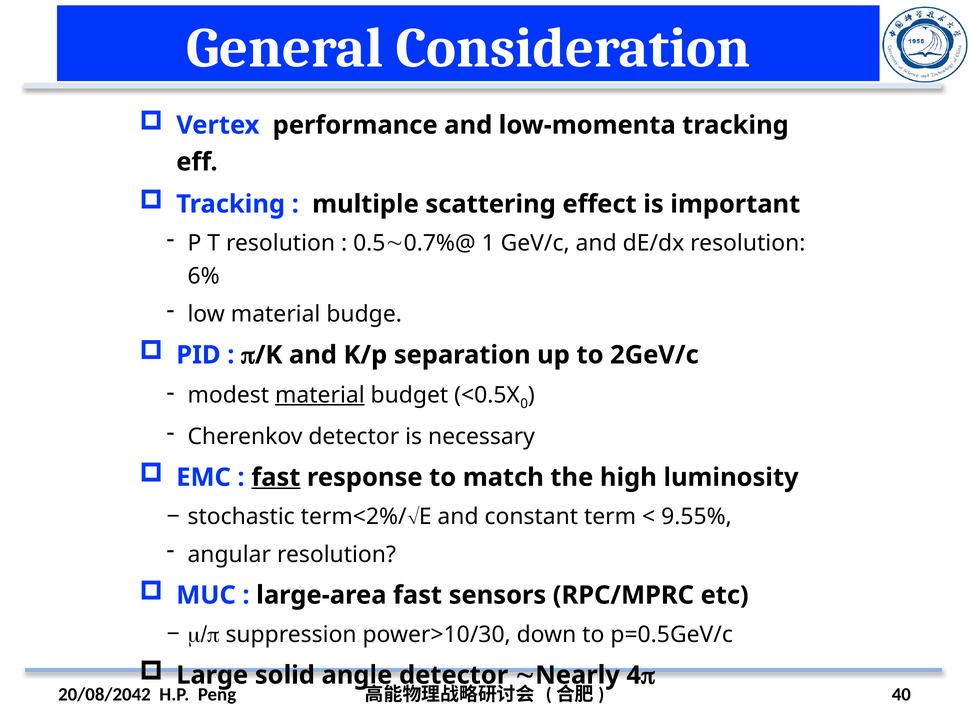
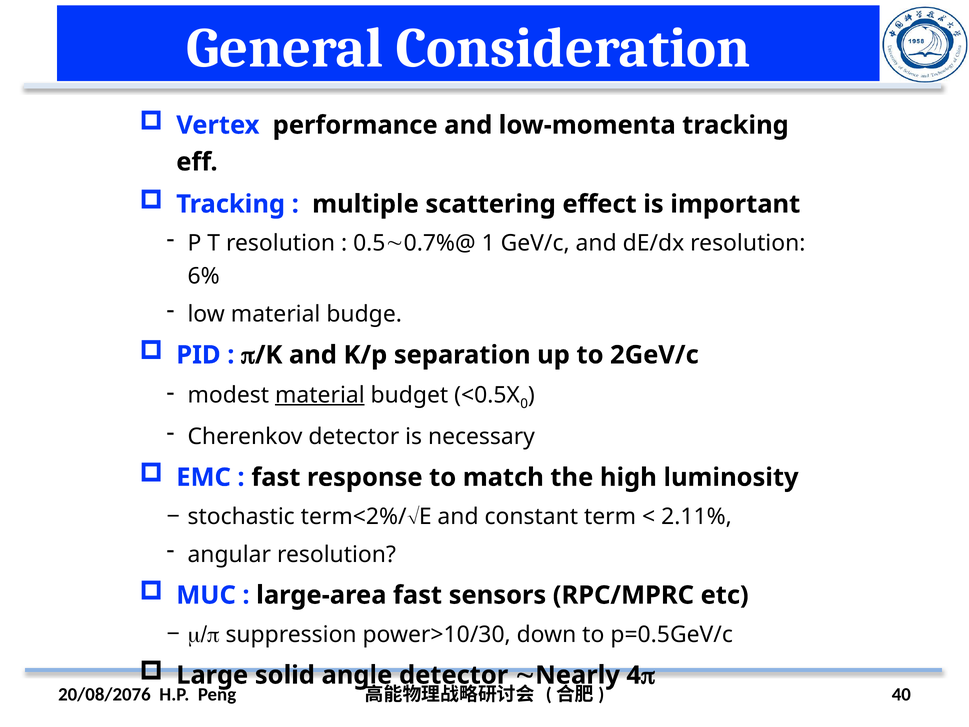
fast underline: present -> none (276, 477)
9.55%: 9.55% -> 2.11% (696, 516)
20/08/2042: 20/08/2042 -> 20/08/2076 (104, 694)
